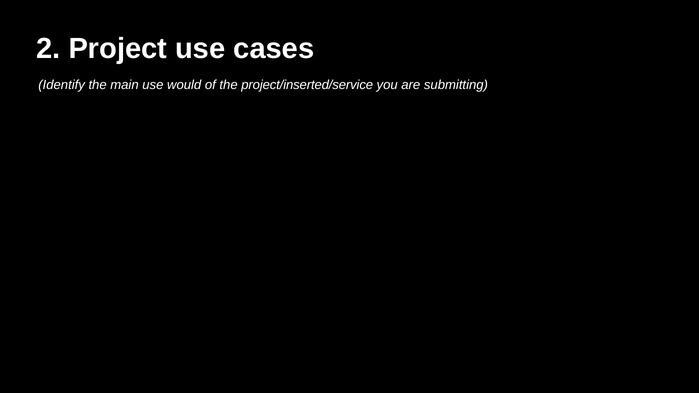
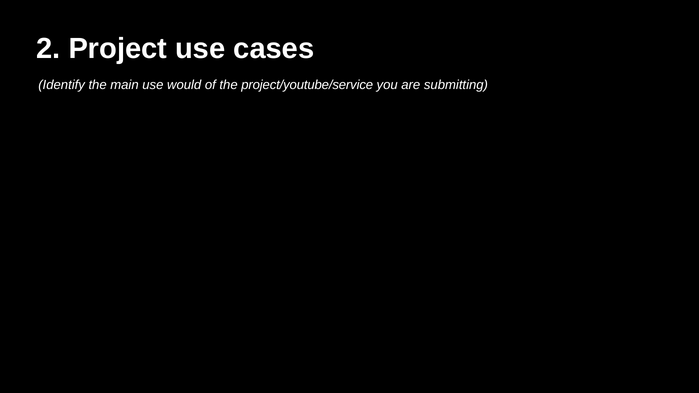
project/inserted/service: project/inserted/service -> project/youtube/service (307, 85)
